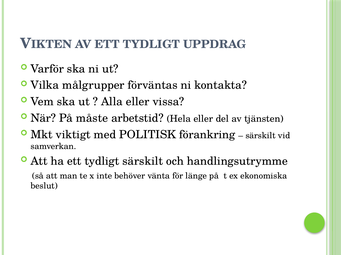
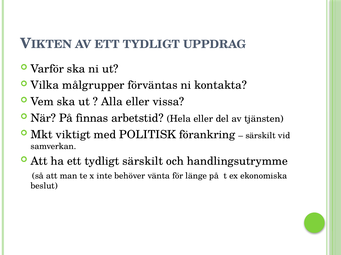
måste: måste -> finnas (92, 118)
